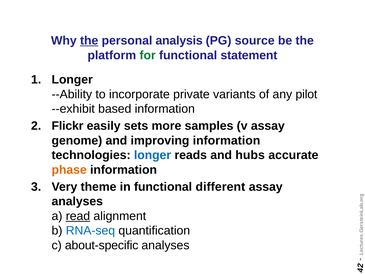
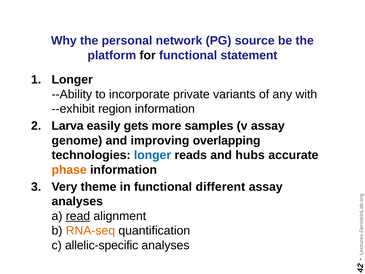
the underline: present -> none (89, 41)
analysis: analysis -> network (179, 41)
for colour: green -> black (148, 55)
pilot: pilot -> with (306, 94)
based: based -> region (115, 109)
Flickr: Flickr -> Larva (68, 126)
sets: sets -> gets (136, 126)
improving information: information -> overlapping (227, 140)
RNA-seq colour: blue -> orange (90, 230)
about-specific: about-specific -> allelic-specific (102, 245)
